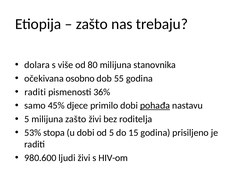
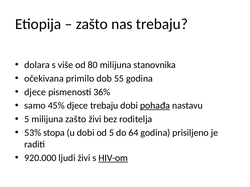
osobno: osobno -> primilo (80, 79)
raditi: raditi -> djece (35, 92)
djece primilo: primilo -> trebaju (104, 106)
15: 15 -> 64 (133, 133)
980.600: 980.600 -> 920.000 (40, 158)
HIV-om underline: none -> present (113, 158)
